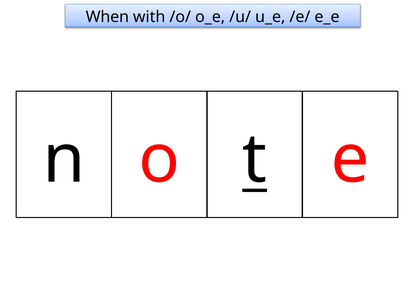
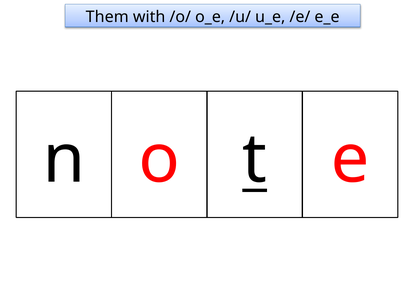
When: When -> Them (107, 17)
